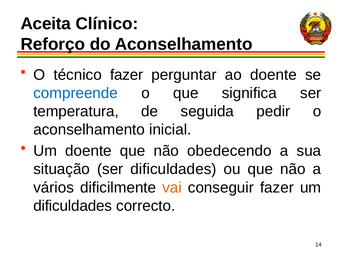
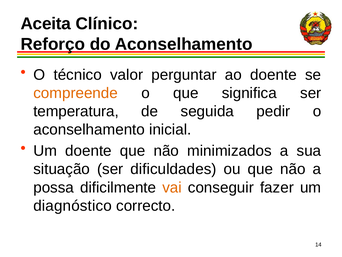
técnico fazer: fazer -> valor (127, 75)
compreende colour: blue -> orange (76, 93)
obedecendo: obedecendo -> minimizados (229, 151)
vários: vários -> possa (54, 187)
dificuldades: dificuldades -> diagnóstico (73, 205)
